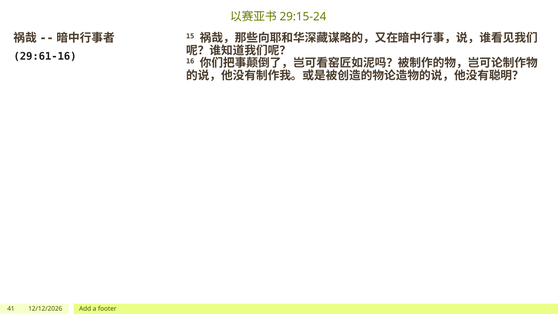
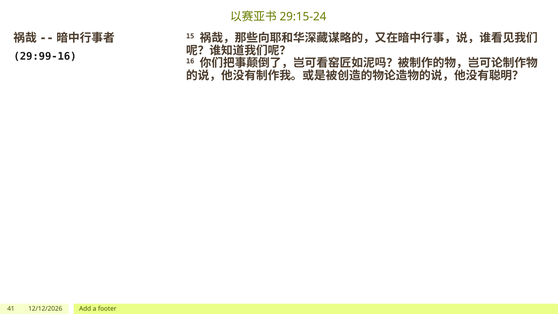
29:61-16: 29:61-16 -> 29:99-16 (45, 56)
